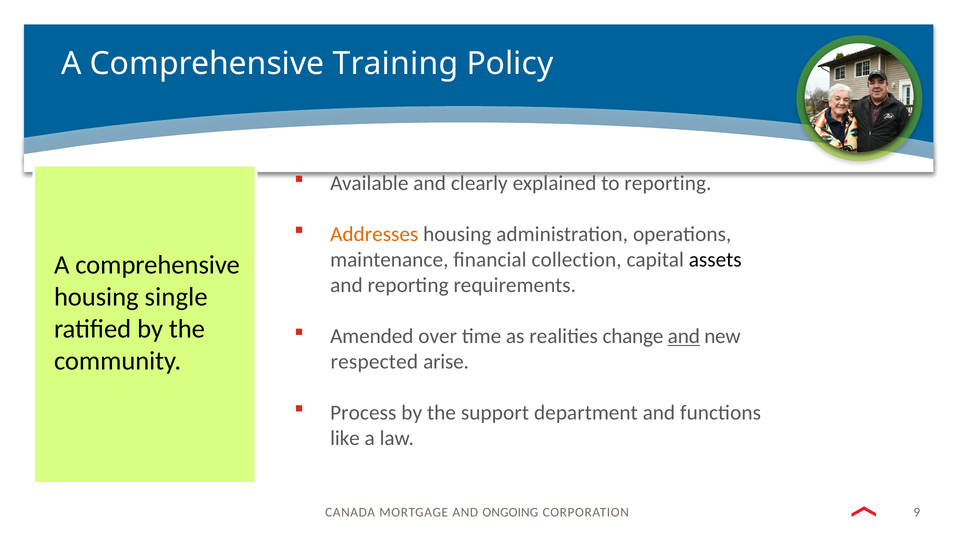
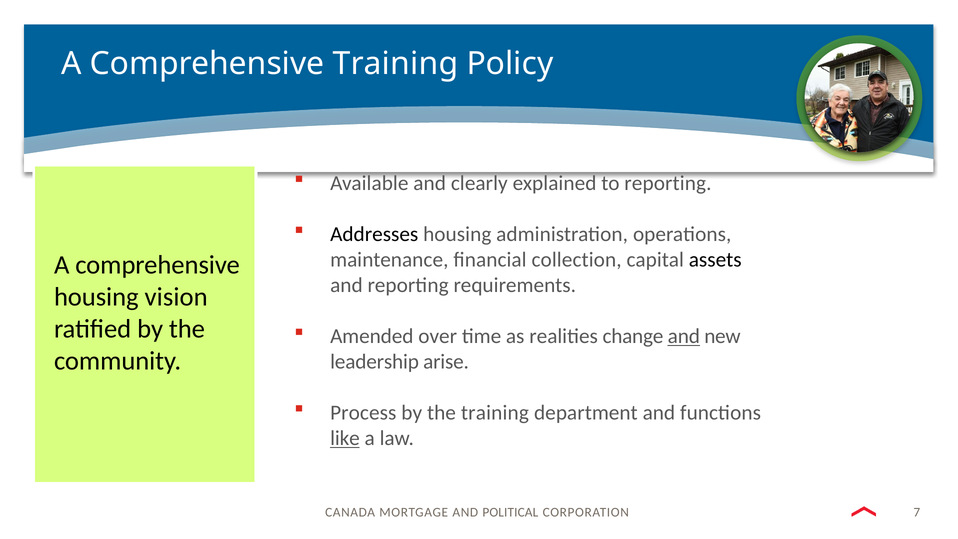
Addresses colour: orange -> black (374, 234)
single: single -> vision (176, 297)
respected: respected -> leadership (375, 362)
the support: support -> training (495, 413)
like underline: none -> present (345, 438)
ONGOING: ONGOING -> POLITICAL (510, 512)
9: 9 -> 7 (917, 512)
